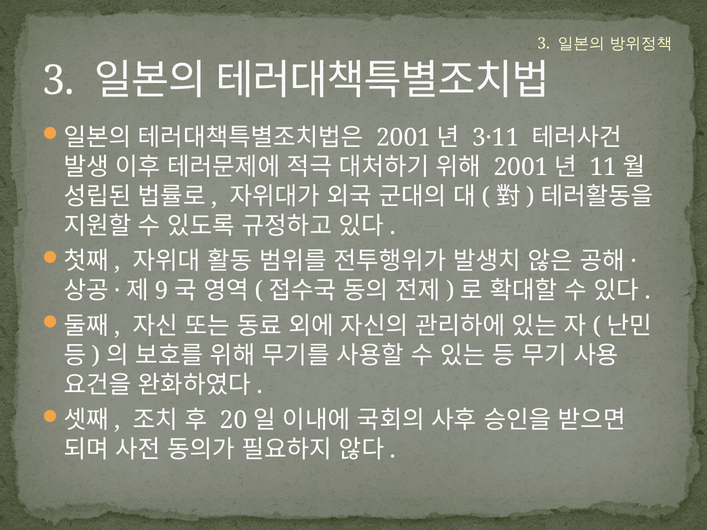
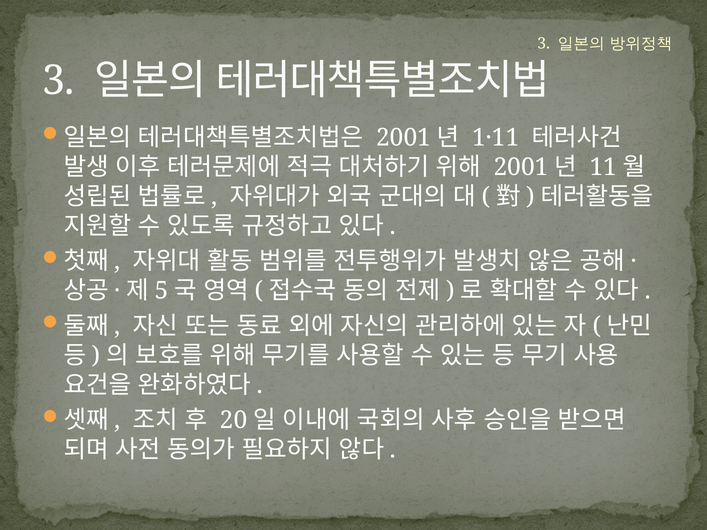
3·11: 3·11 -> 1·11 (496, 138)
9: 9 -> 5 (162, 291)
